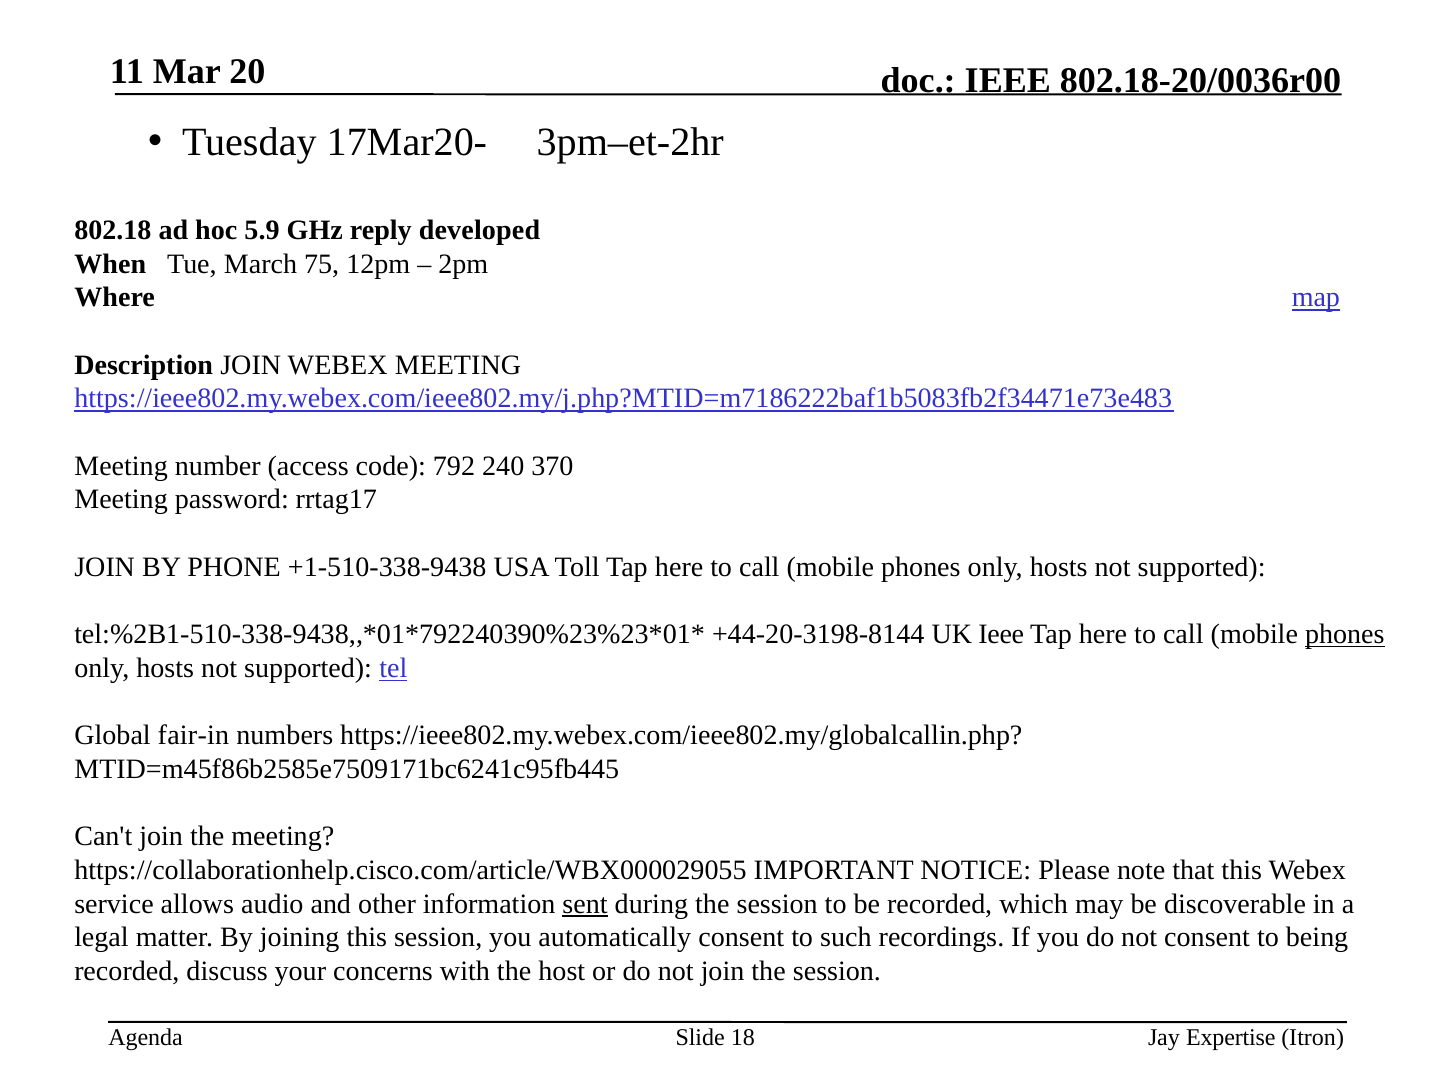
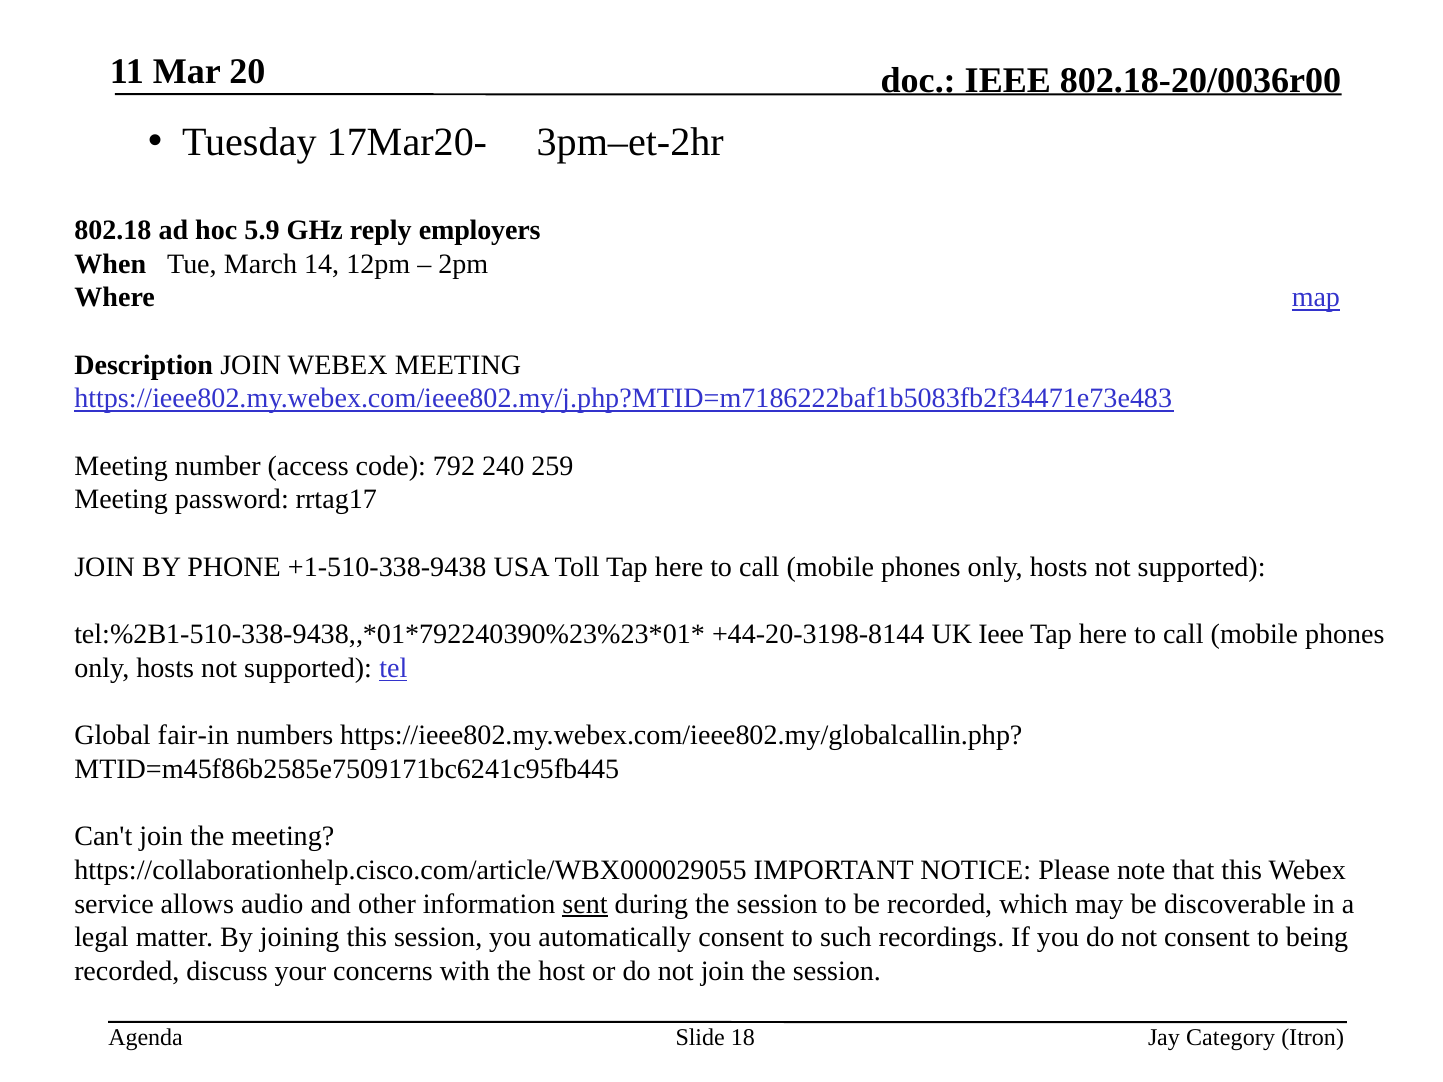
developed: developed -> employers (480, 230)
75: 75 -> 14 (322, 264)
370: 370 -> 259 (552, 466)
phones underline: present -> none (1345, 635)
Expertise: Expertise -> Category (1231, 1038)
